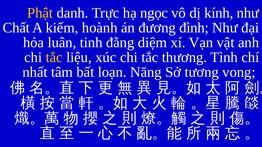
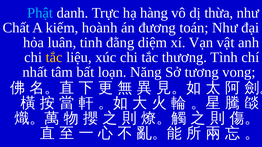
Phật colour: yellow -> light blue (40, 13)
ngọc: ngọc -> hàng (154, 13)
kính: kính -> thừa (219, 13)
đình: đình -> toán (194, 28)
